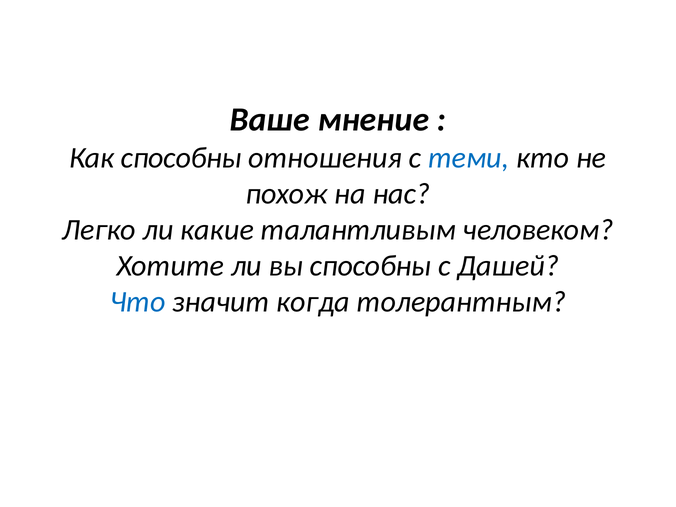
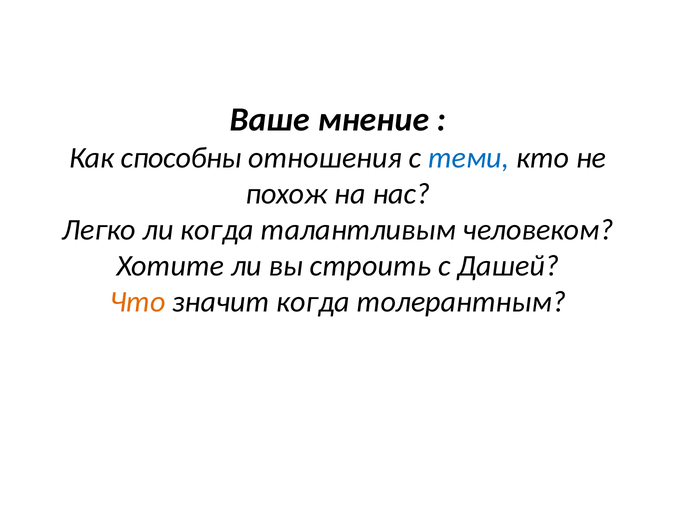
ли какие: какие -> когда (217, 230)
вы способны: способны -> строить (371, 266)
Что colour: blue -> orange (137, 302)
